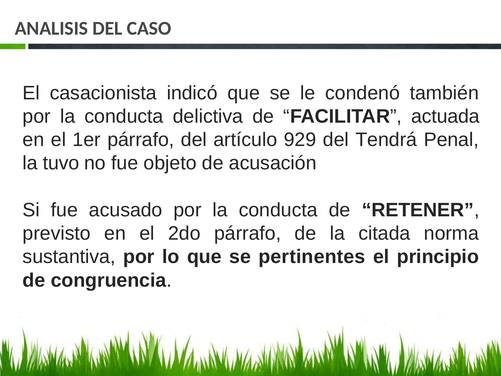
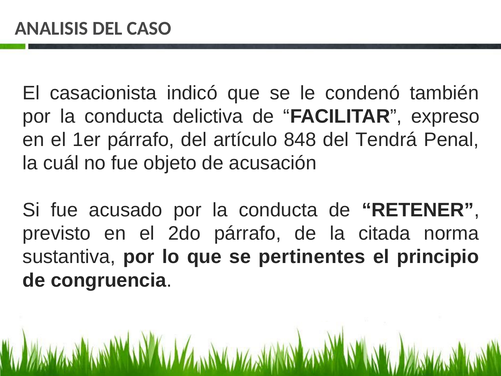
actuada: actuada -> expreso (445, 116)
929: 929 -> 848 (300, 140)
tuvo: tuvo -> cuál (61, 163)
